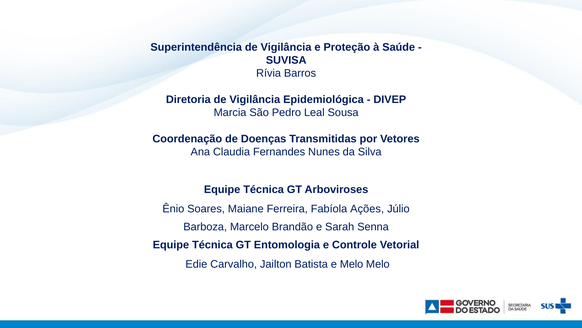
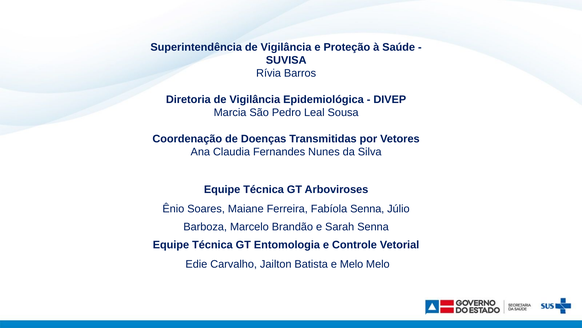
Fabíola Ações: Ações -> Senna (367, 208)
